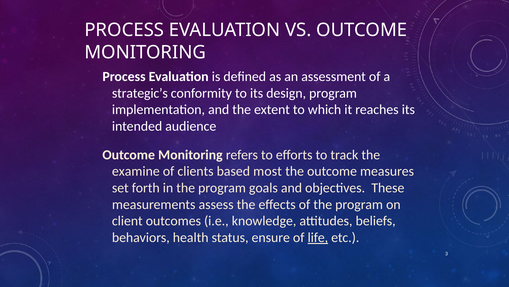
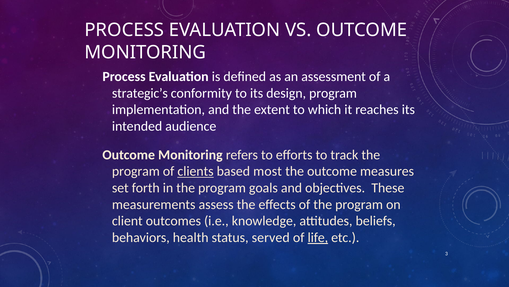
examine: examine -> program (136, 171)
clients underline: none -> present (196, 171)
ensure: ensure -> served (271, 237)
